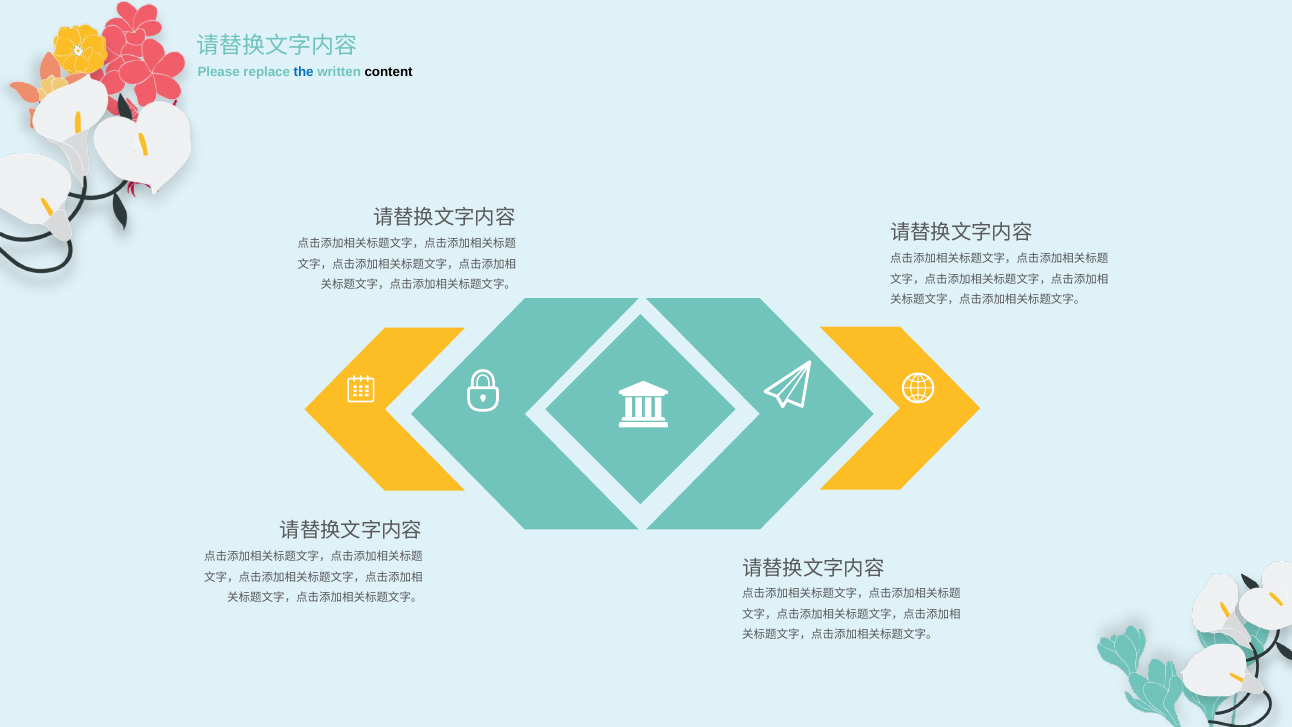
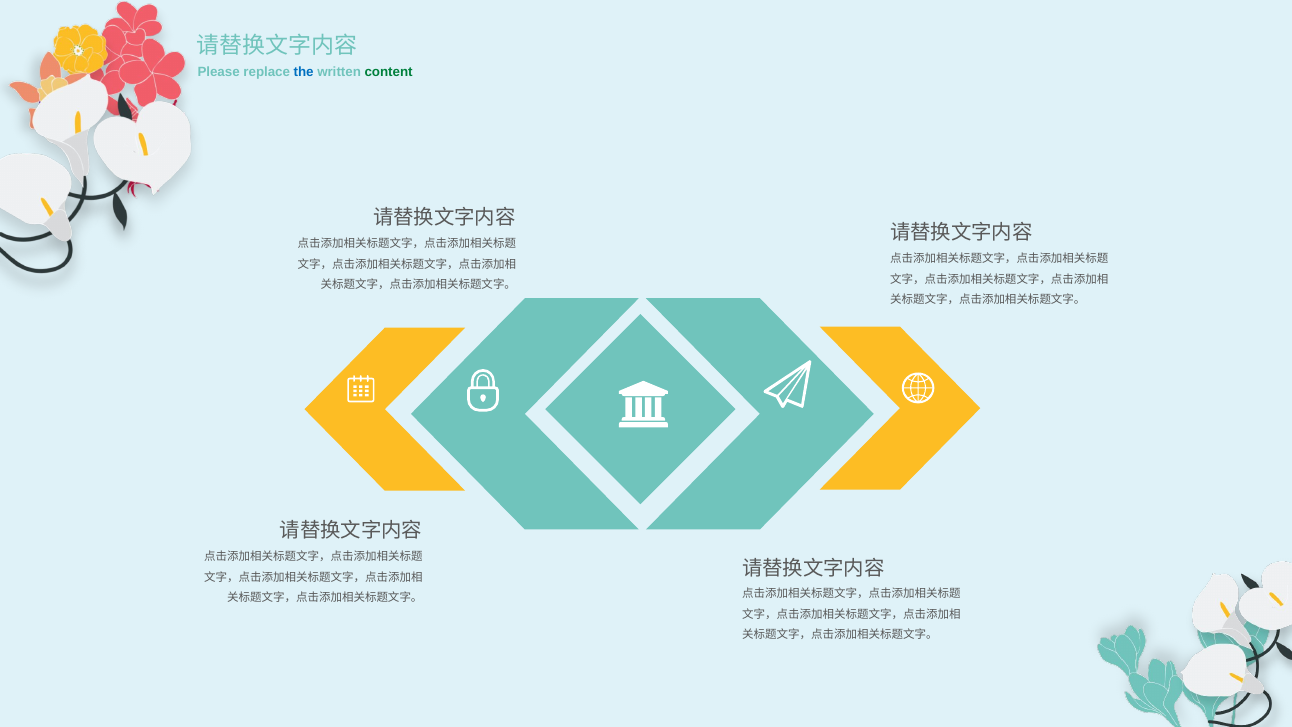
content colour: black -> green (389, 72)
